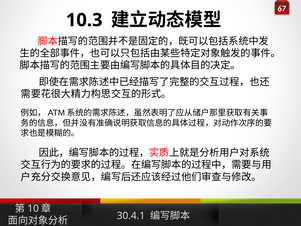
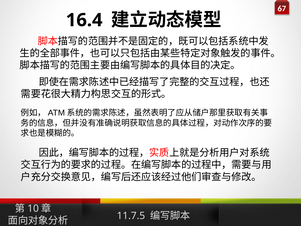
10.3: 10.3 -> 16.4 (84, 20)
30.4.1: 30.4.1 -> 11.7.5 (131, 216)
